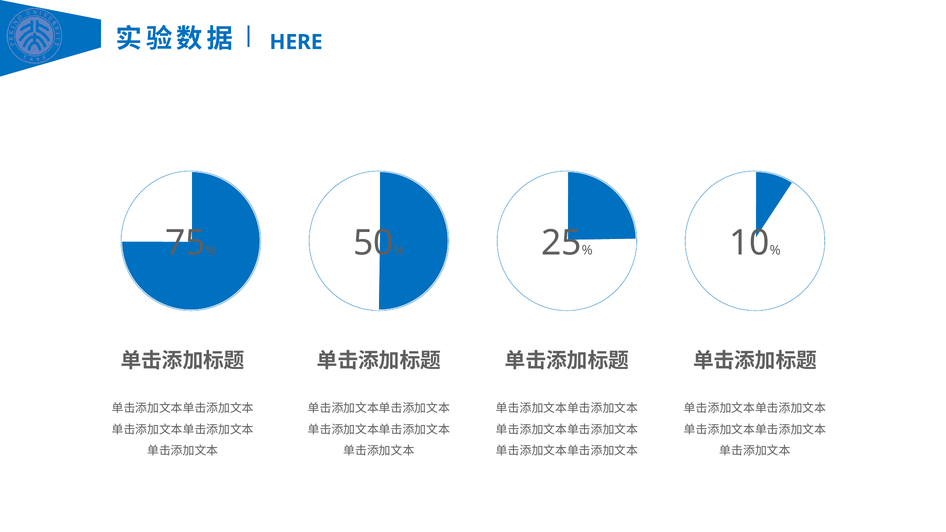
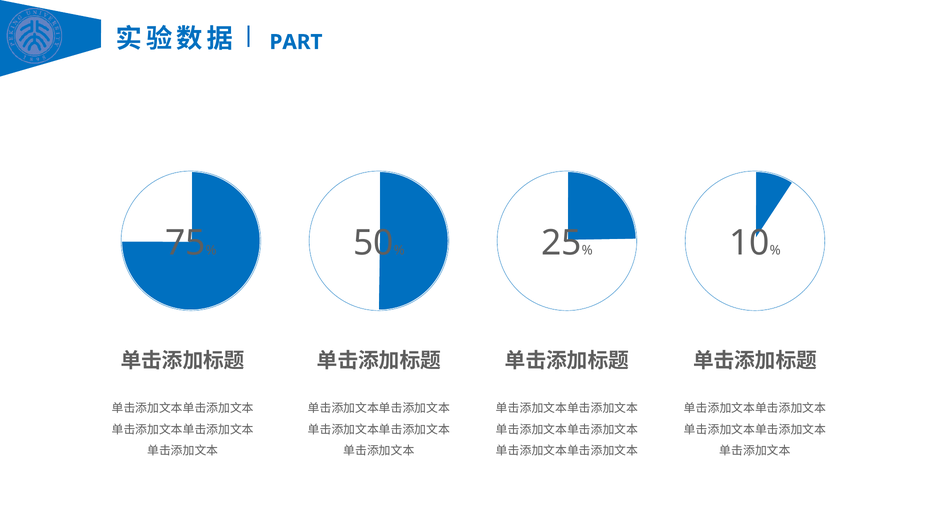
HERE: HERE -> PART (296, 42)
